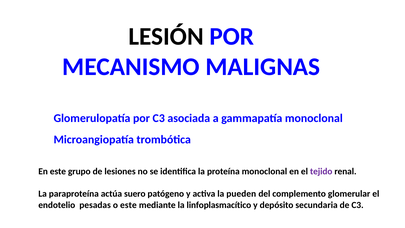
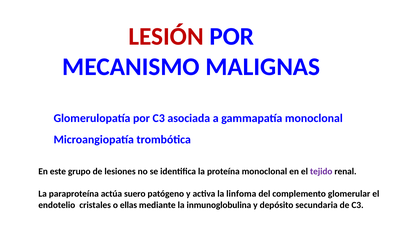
LESIÓN colour: black -> red (166, 36)
pueden: pueden -> linfoma (241, 194)
pesadas: pesadas -> cristales (95, 205)
o este: este -> ellas (129, 205)
linfoplasmacítico: linfoplasmacítico -> inmunoglobulina (219, 205)
